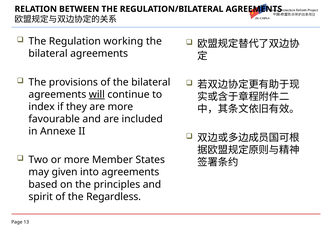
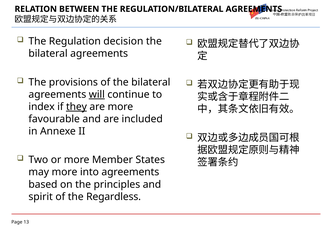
working: working -> decision (123, 41)
they underline: none -> present (76, 107)
may given: given -> more (65, 172)
